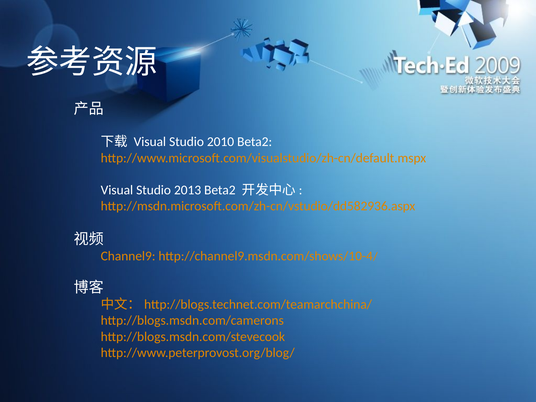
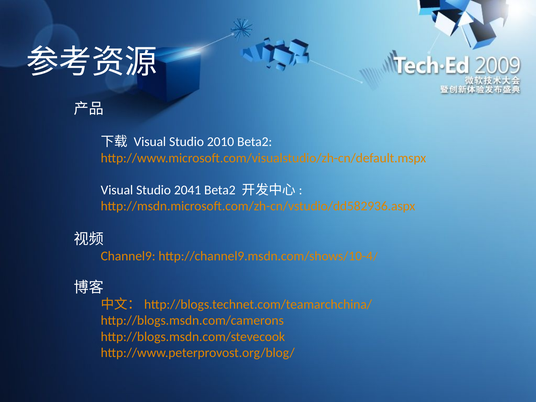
2013: 2013 -> 2041 (188, 190)
